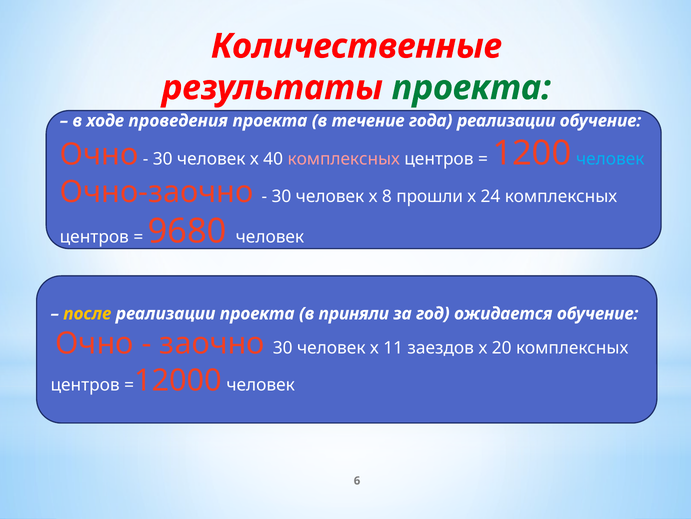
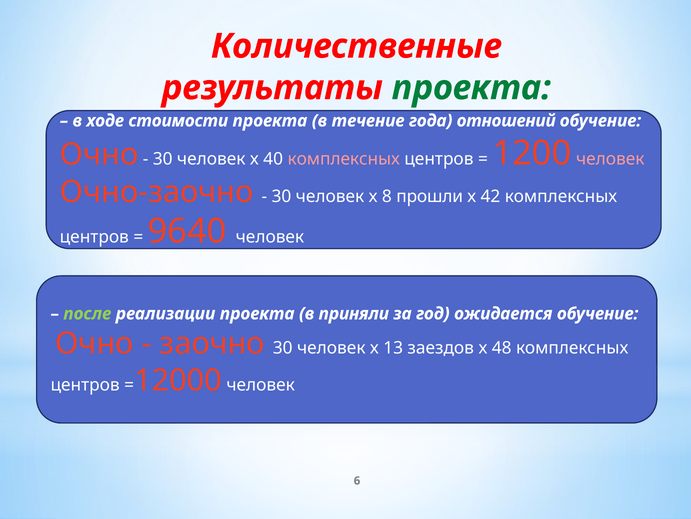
проведения: проведения -> стоимости (178, 121)
года реализации: реализации -> отношений (506, 121)
человек colour: light blue -> pink (610, 159)
24: 24 -> 42 (490, 196)
9680: 9680 -> 9640 (187, 231)
после colour: yellow -> light green (87, 313)
11: 11 -> 13 (393, 347)
20: 20 -> 48 (502, 347)
